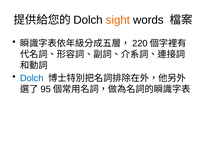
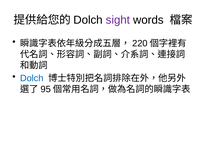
sight colour: orange -> purple (118, 20)
